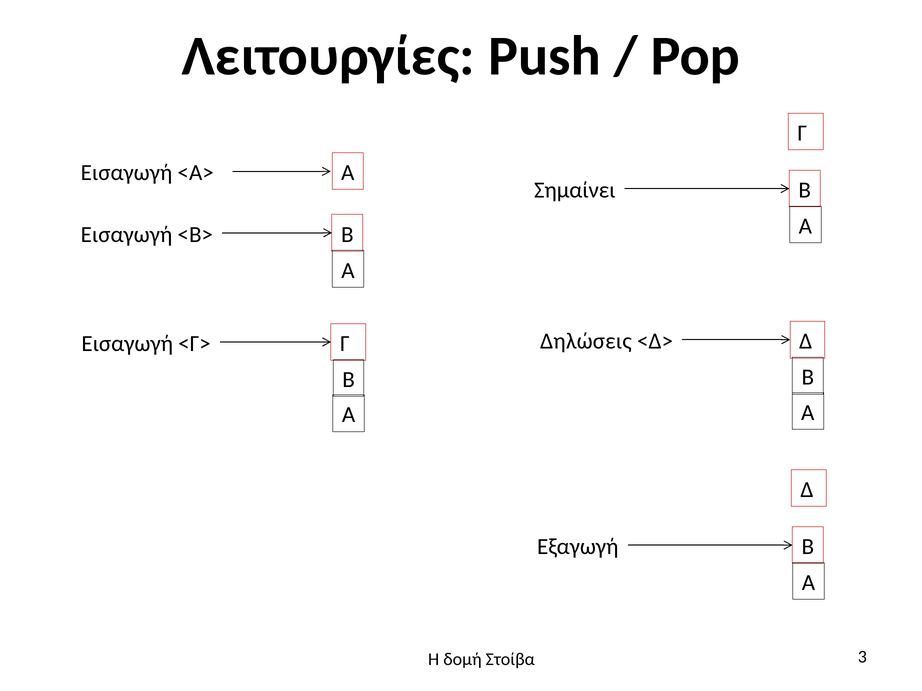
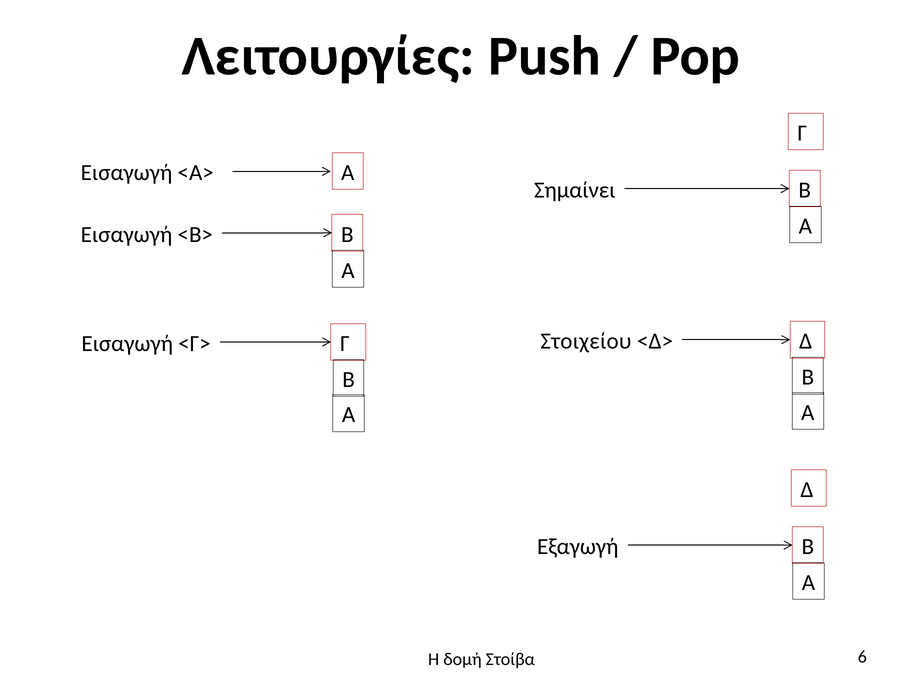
Δηλώσεις: Δηλώσεις -> Στοιχείου (586, 342)
3: 3 -> 6 (862, 657)
